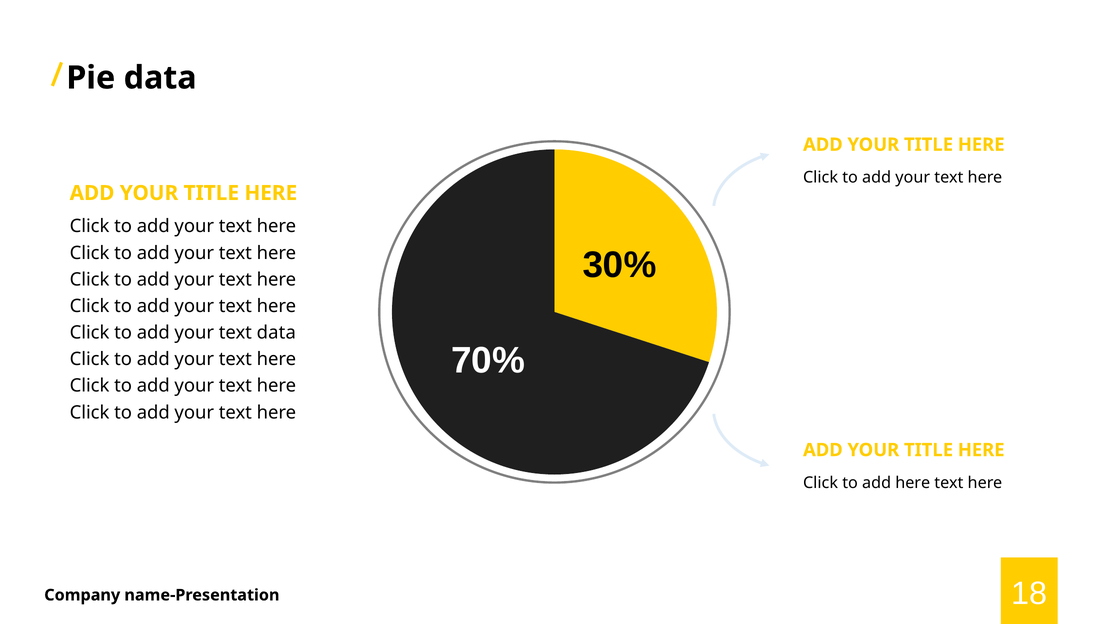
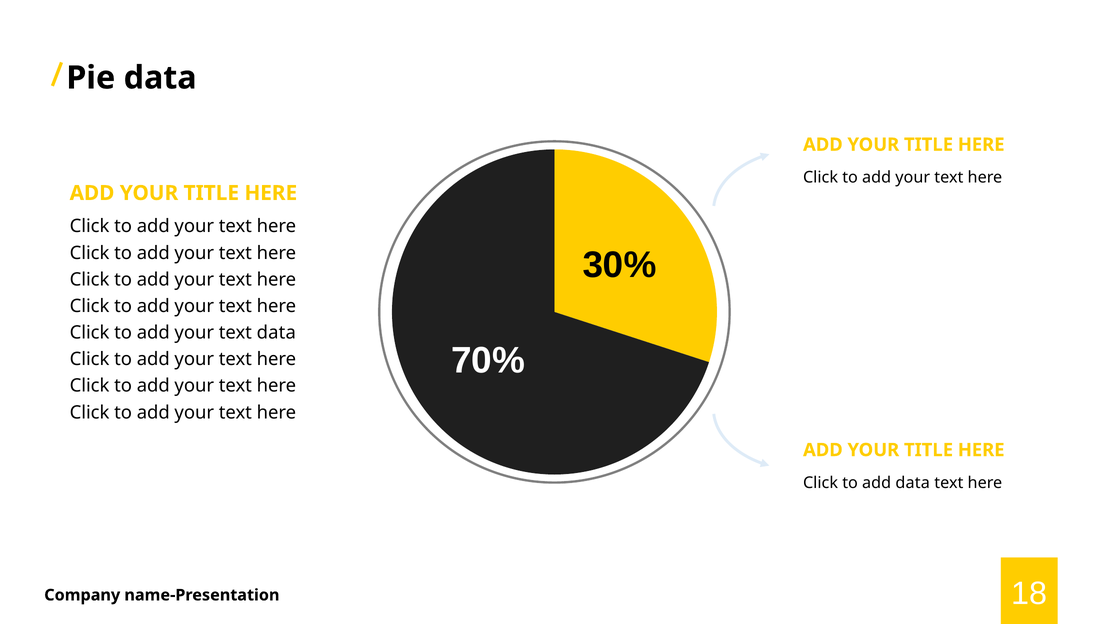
add here: here -> data (913, 483)
